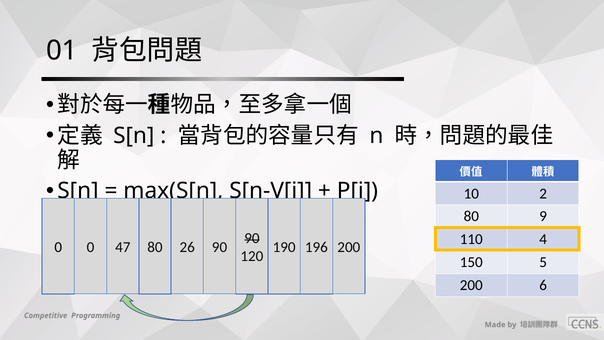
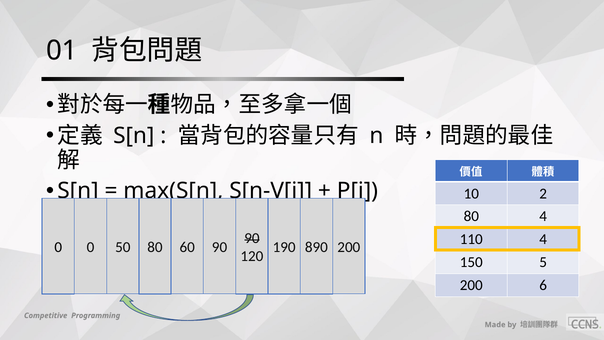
80 9: 9 -> 4 (543, 216)
47: 47 -> 50 (123, 247)
26: 26 -> 60 (187, 247)
196: 196 -> 890 (316, 247)
